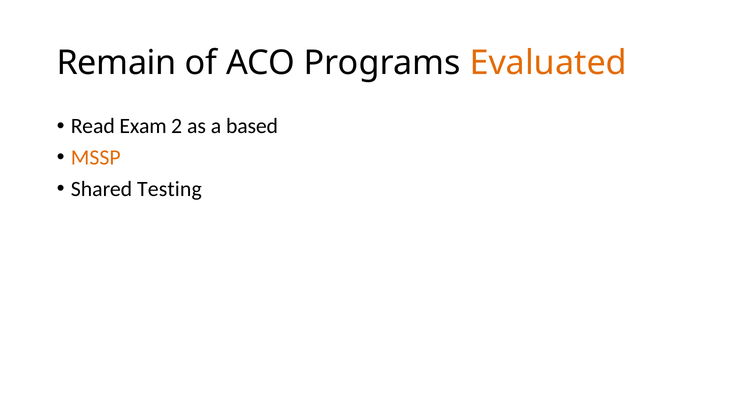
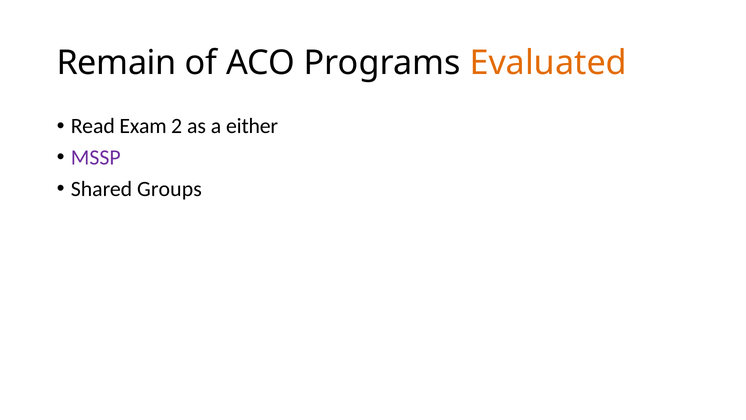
based: based -> either (252, 126)
MSSP colour: orange -> purple (96, 157)
Testing: Testing -> Groups (169, 189)
